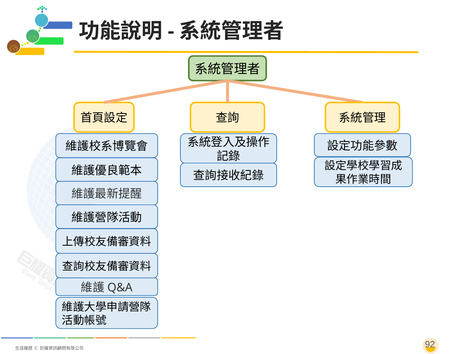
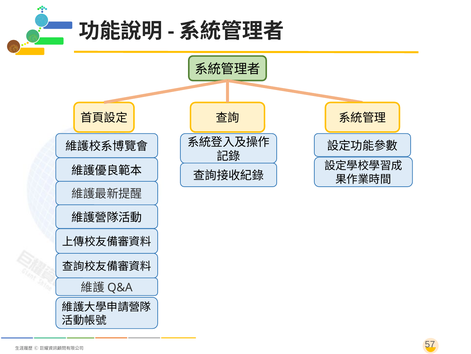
92: 92 -> 57 (430, 344)
